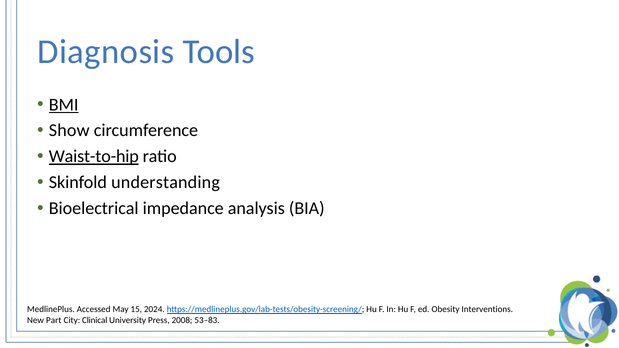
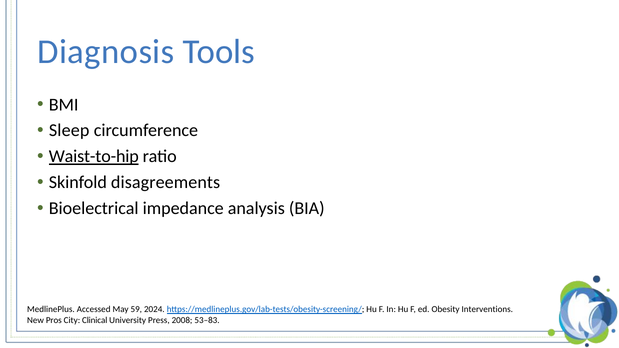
BMI underline: present -> none (64, 105)
Show: Show -> Sleep (69, 131)
understanding: understanding -> disagreements (166, 183)
15: 15 -> 59 (136, 310)
Part: Part -> Pros (54, 321)
